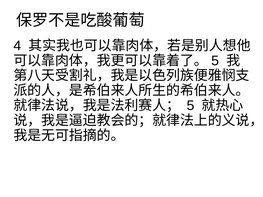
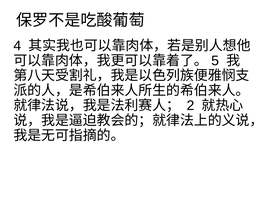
5: 5 -> 2 (190, 106)
